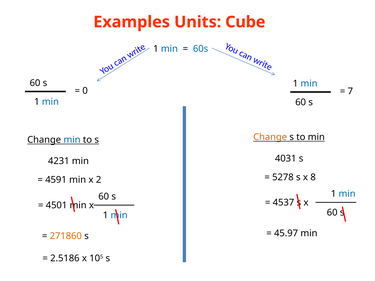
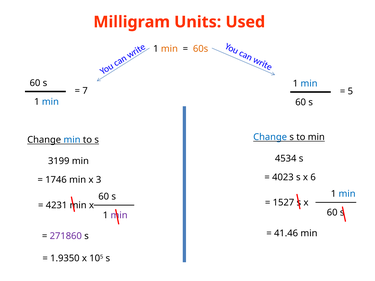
Examples: Examples -> Milligram (132, 22)
Cube: Cube -> Used (245, 22)
min colour: blue -> orange (169, 49)
60s colour: blue -> orange (201, 49)
0: 0 -> 7 (85, 91)
7: 7 -> 5 (350, 91)
Change colour: orange -> blue (270, 137)
4031: 4031 -> 4534 (286, 159)
4231: 4231 -> 3199 (59, 161)
5278: 5278 -> 4023 (283, 177)
8: 8 -> 6 (313, 177)
4591: 4591 -> 1746 (56, 180)
2: 2 -> 3 (99, 180)
4537: 4537 -> 1527 (283, 203)
4501: 4501 -> 4231 (56, 205)
min colour: blue -> purple (119, 215)
45.97: 45.97 -> 41.46 (286, 234)
271860 colour: orange -> purple (66, 236)
2.5186: 2.5186 -> 1.9350 (65, 259)
